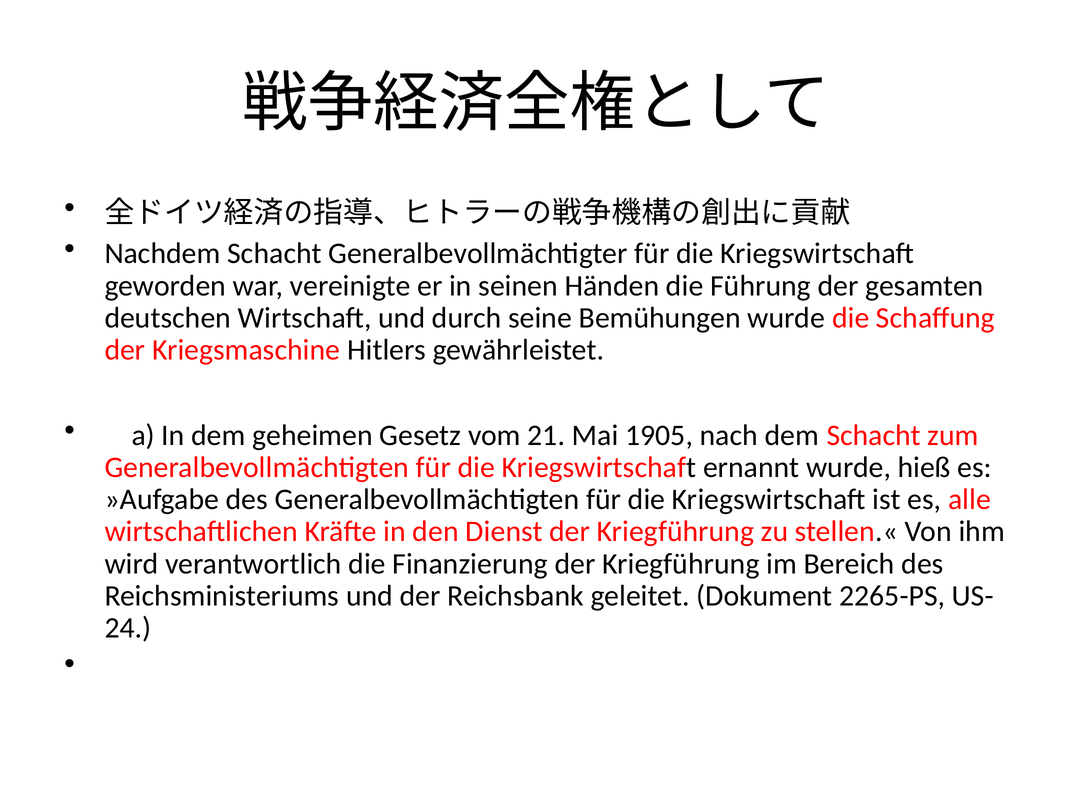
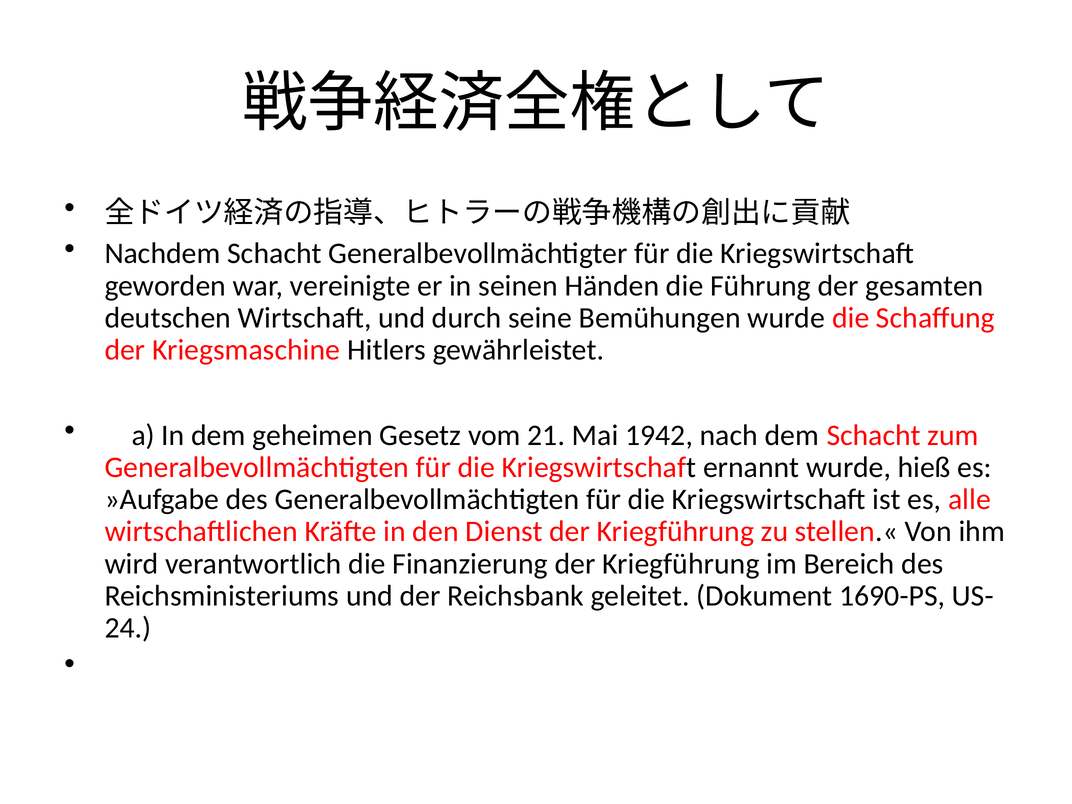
1905: 1905 -> 1942 (659, 435)
2265-PS: 2265-PS -> 1690-PS (892, 596)
